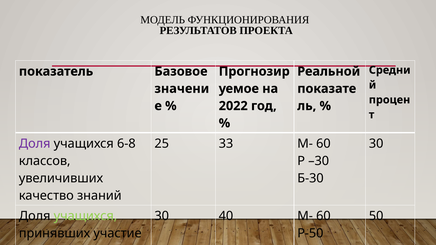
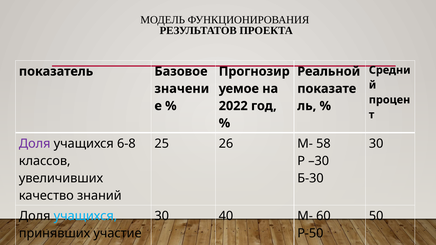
33: 33 -> 26 (226, 144)
60: 60 -> 58 (323, 144)
учащихся colour: light green -> light blue (85, 216)
